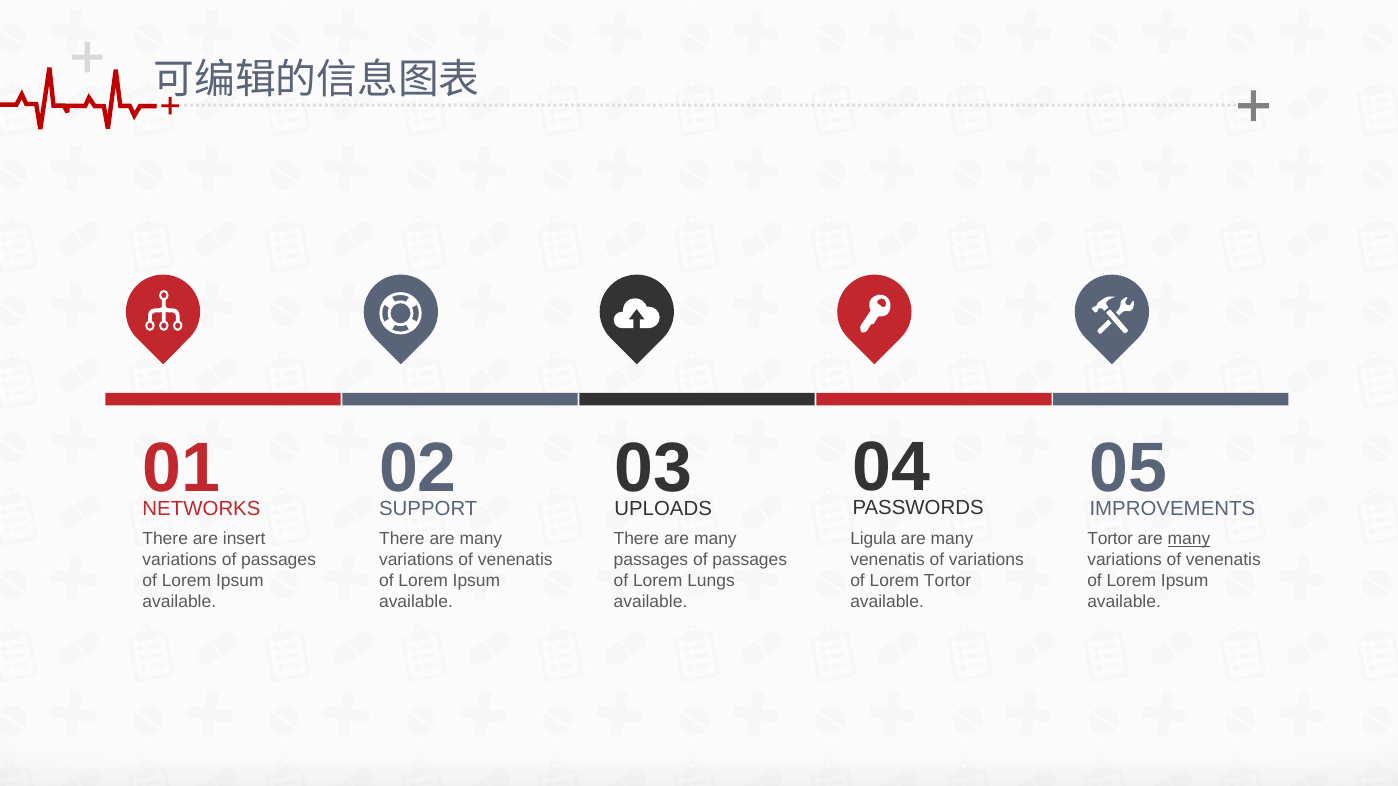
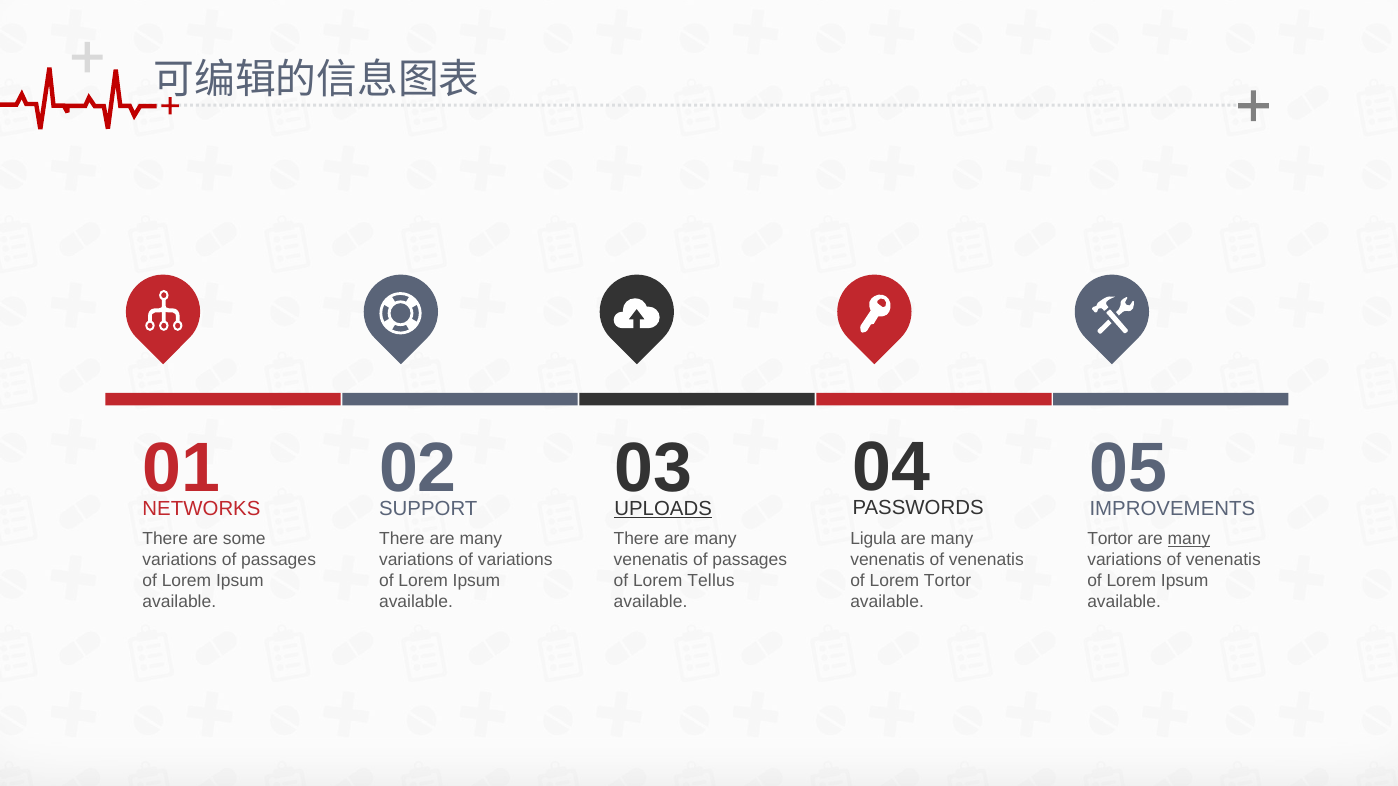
UPLOADS underline: none -> present (663, 509)
insert: insert -> some (244, 539)
venenatis: venenatis -> variations (515, 560)
passages: passages -> venenatis (651, 560)
variations: variations -> venenatis (986, 560)
Lungs: Lungs -> Tellus (711, 581)
